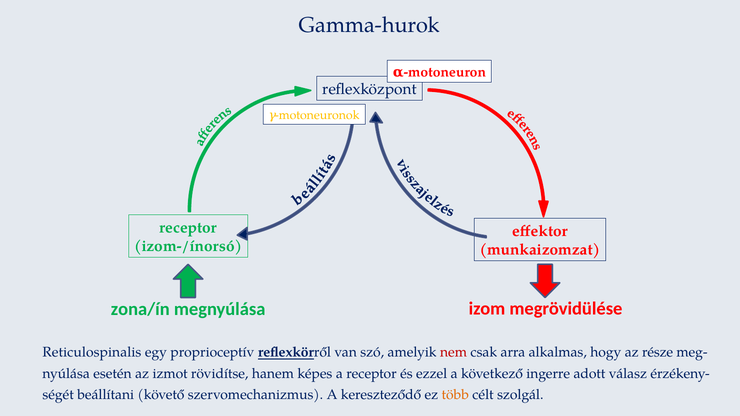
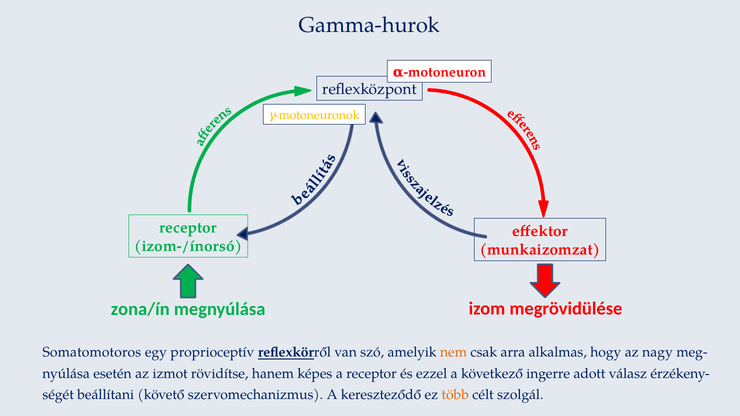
Reticulospinalis: Reticulospinalis -> Somatomotoros (92, 353)
nem colour: red -> orange (454, 353)
része: része -> nagy (658, 353)
